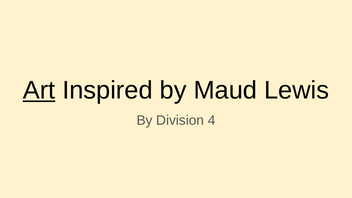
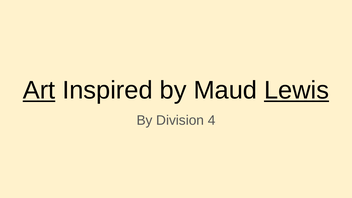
Lewis underline: none -> present (297, 90)
